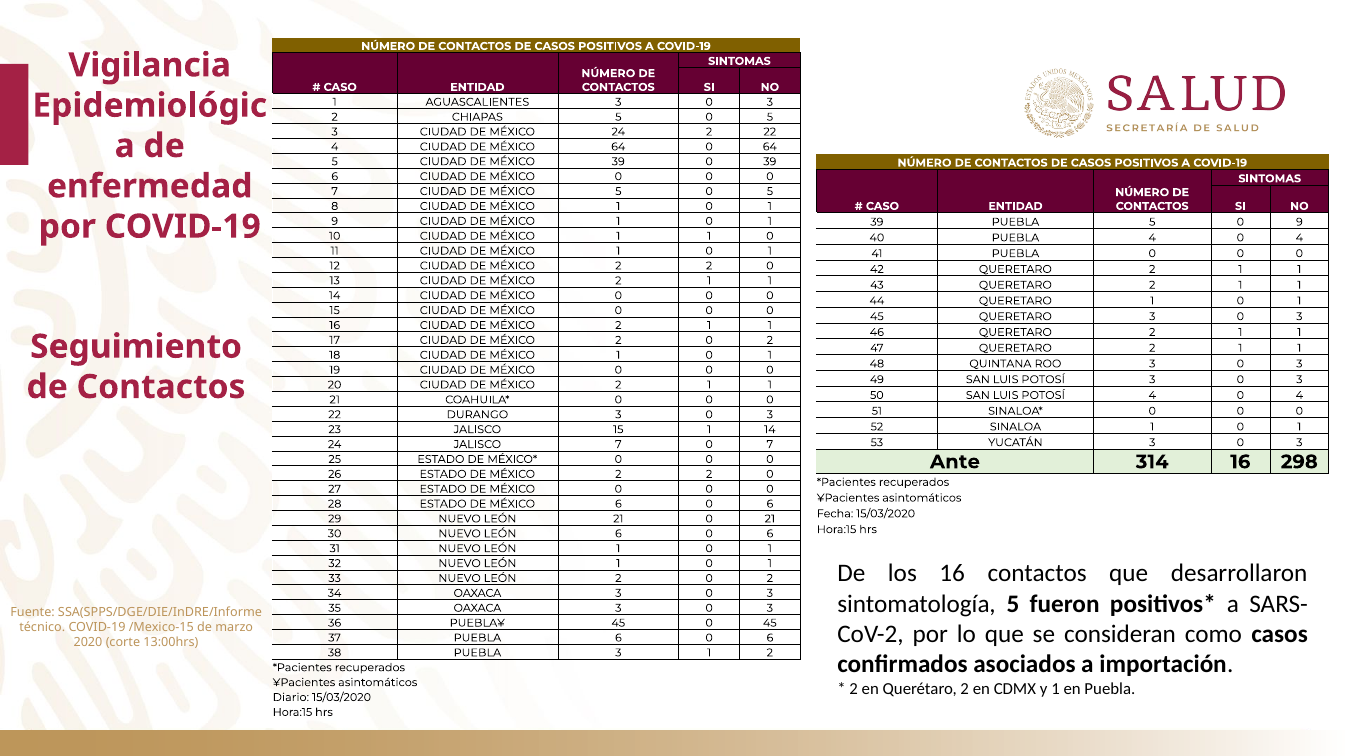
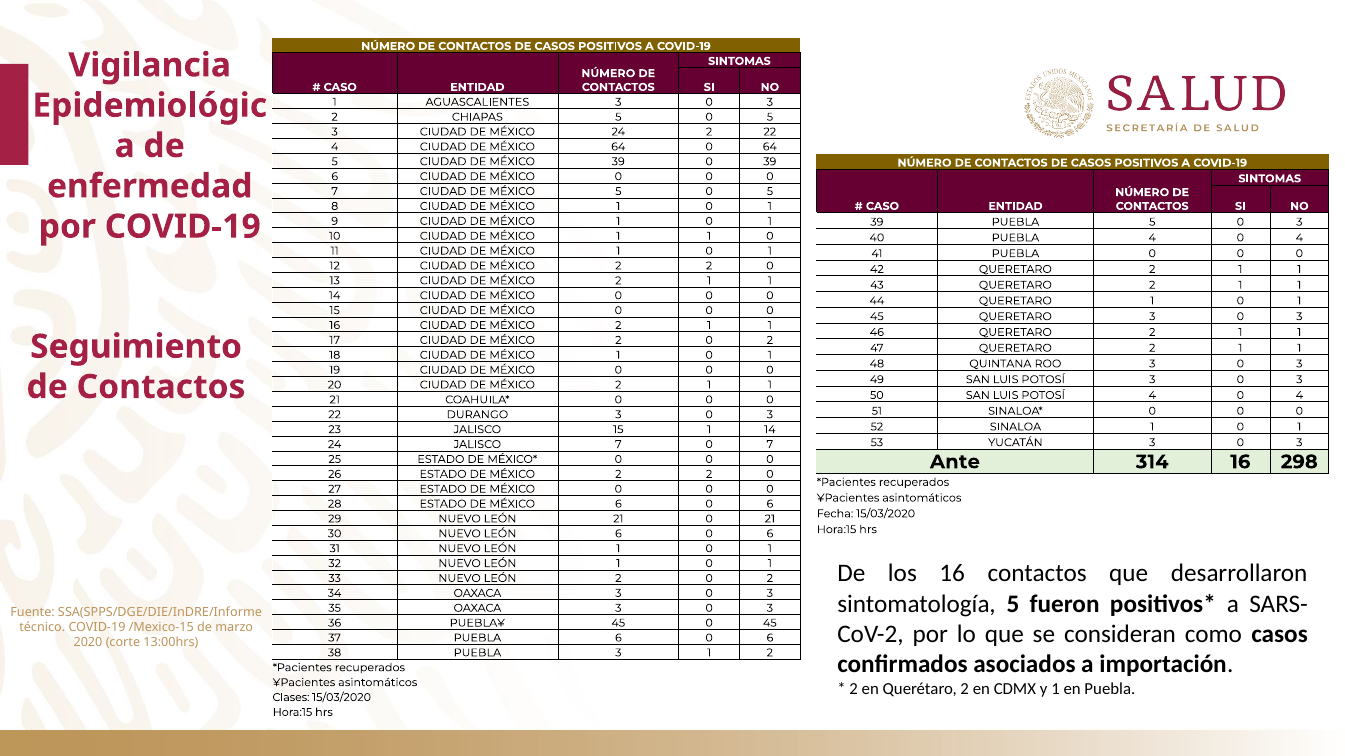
5 0 9: 9 -> 3 (1299, 222)
Diario: Diario -> Clases (291, 698)
